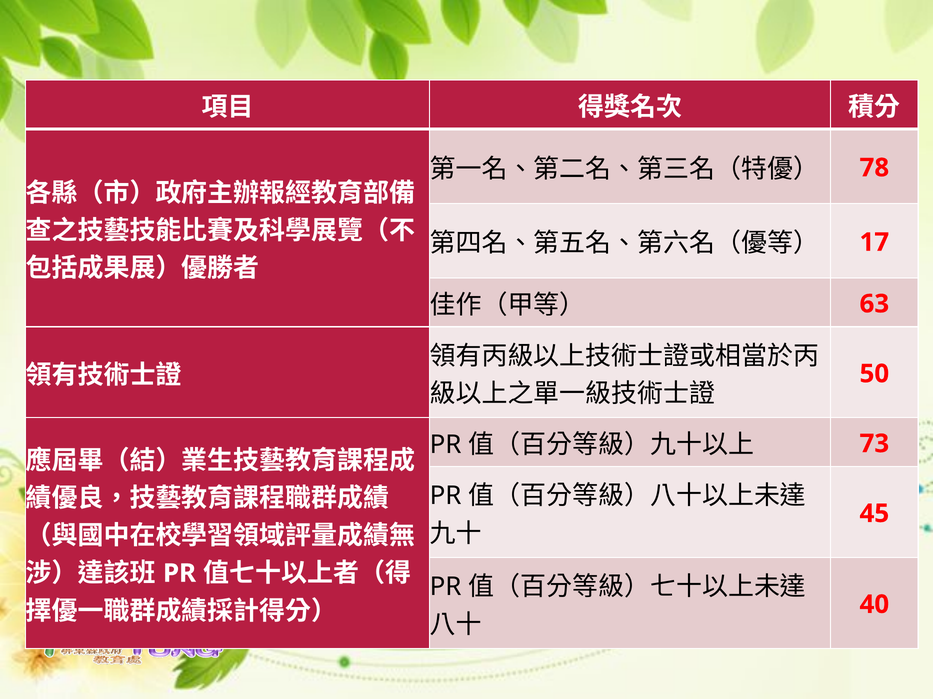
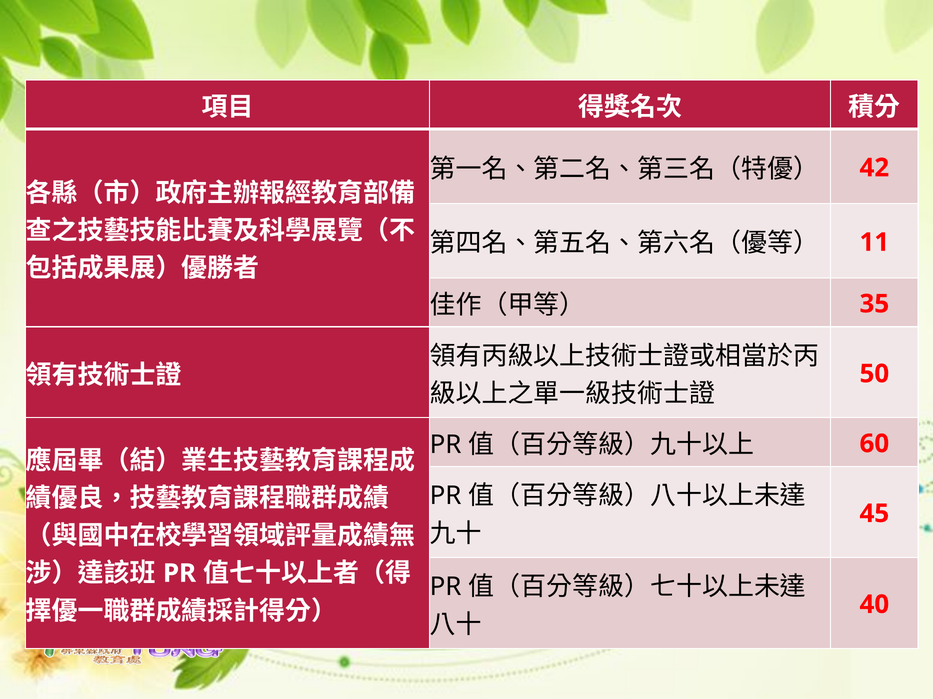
78: 78 -> 42 (874, 168)
17: 17 -> 11 (874, 242)
63: 63 -> 35 (874, 304)
73: 73 -> 60 (874, 444)
